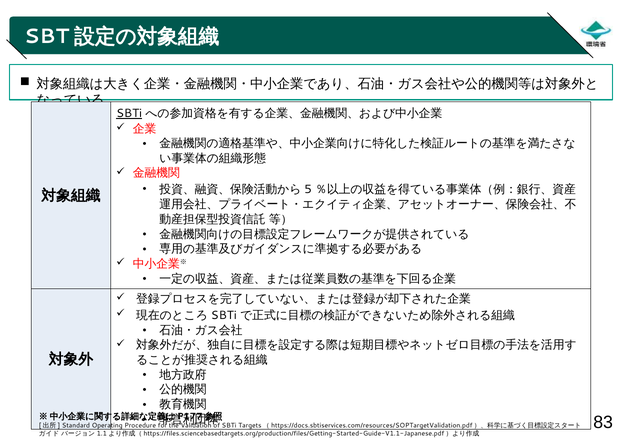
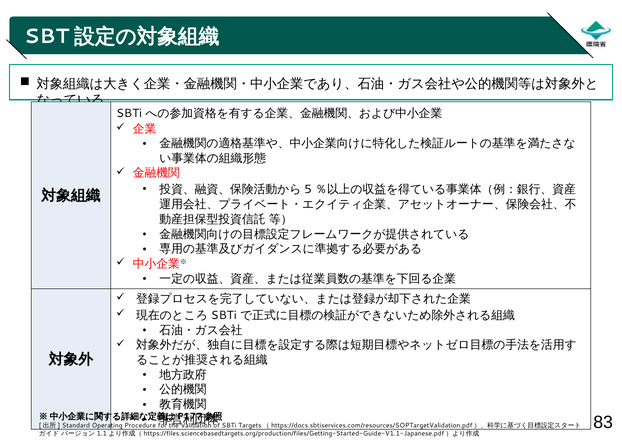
SBTi underline: present -> none (129, 113)
